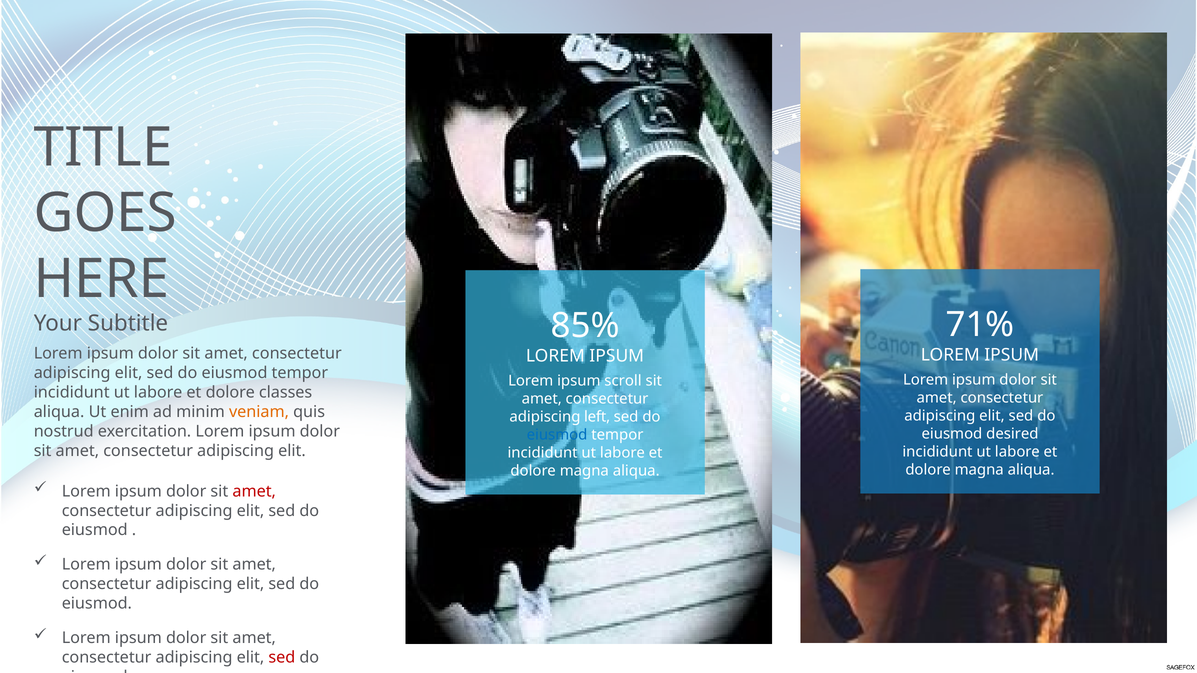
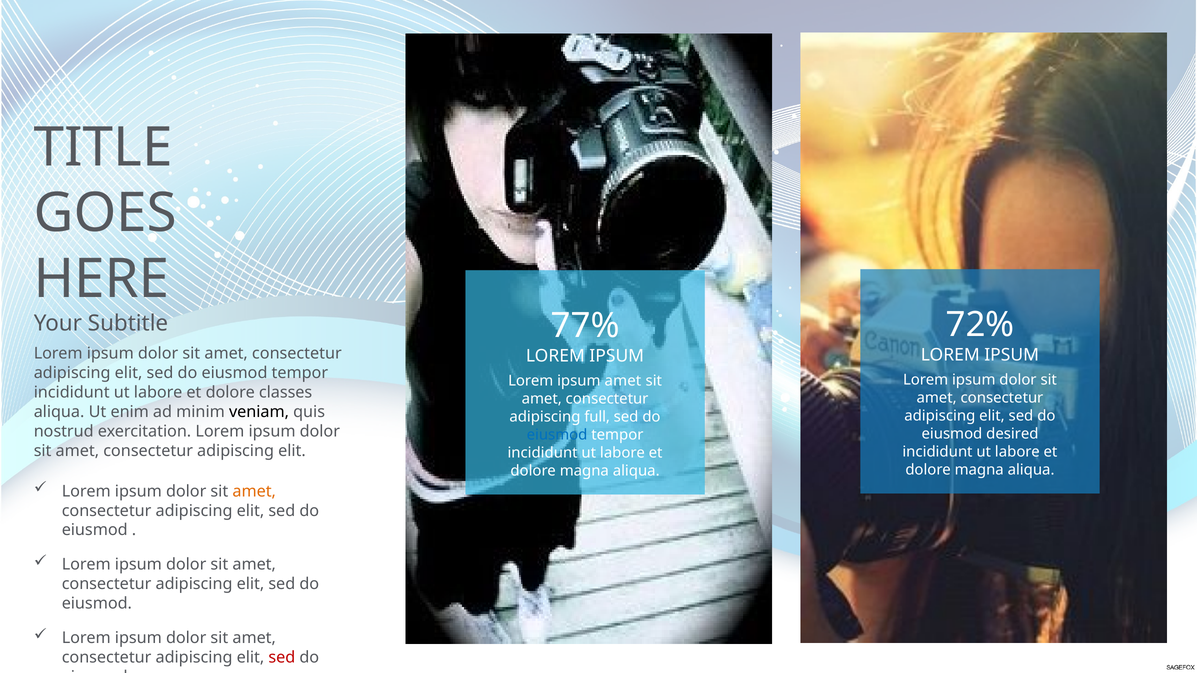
71%: 71% -> 72% (980, 325)
85%: 85% -> 77% (585, 326)
ipsum scroll: scroll -> amet (623, 381)
veniam colour: orange -> black (259, 412)
left: left -> full (597, 417)
amet colour: red -> orange (254, 491)
